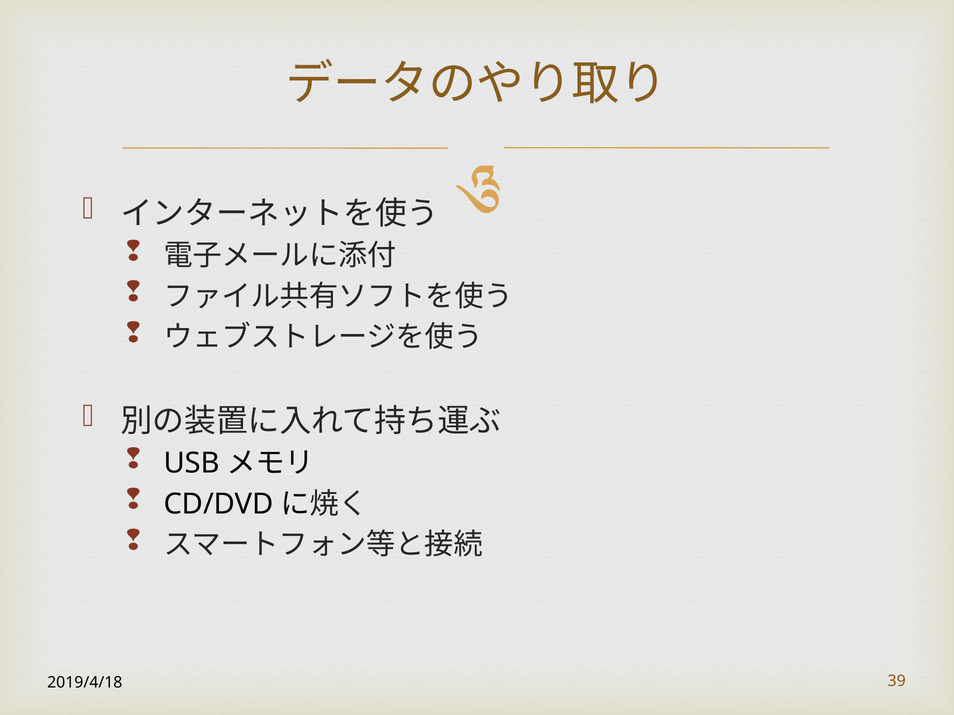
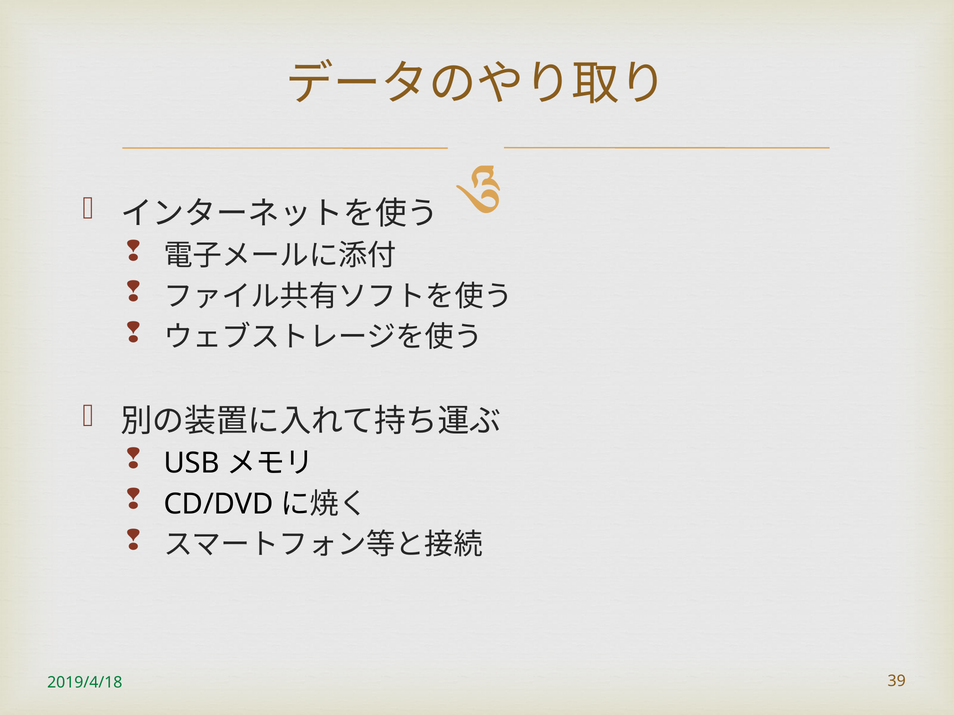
2019/4/18 colour: black -> green (85, 683)
